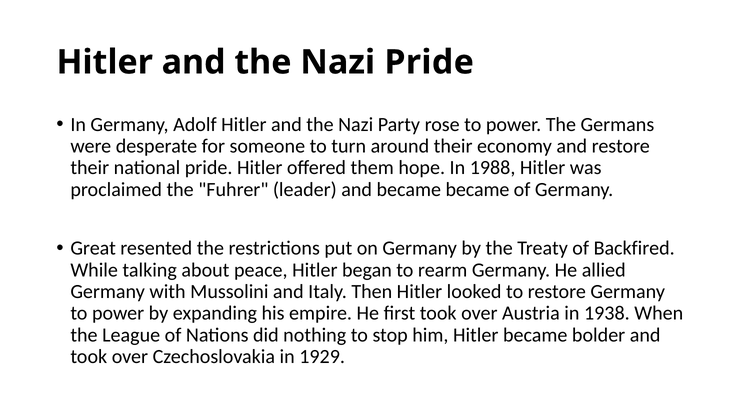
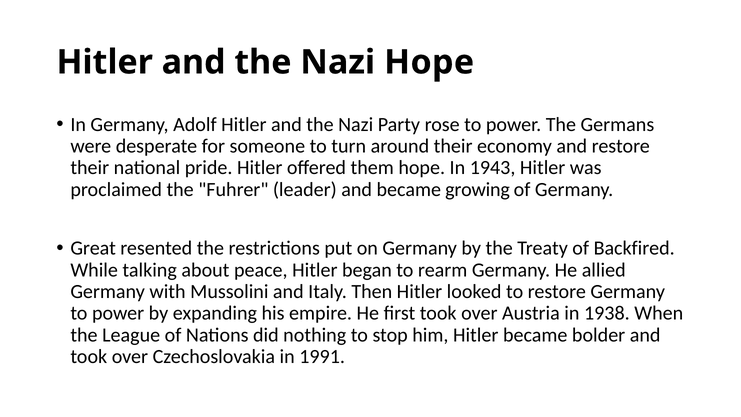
Nazi Pride: Pride -> Hope (429, 62)
1988: 1988 -> 1943 (493, 168)
became became: became -> growing (477, 189)
1929: 1929 -> 1991 (322, 356)
